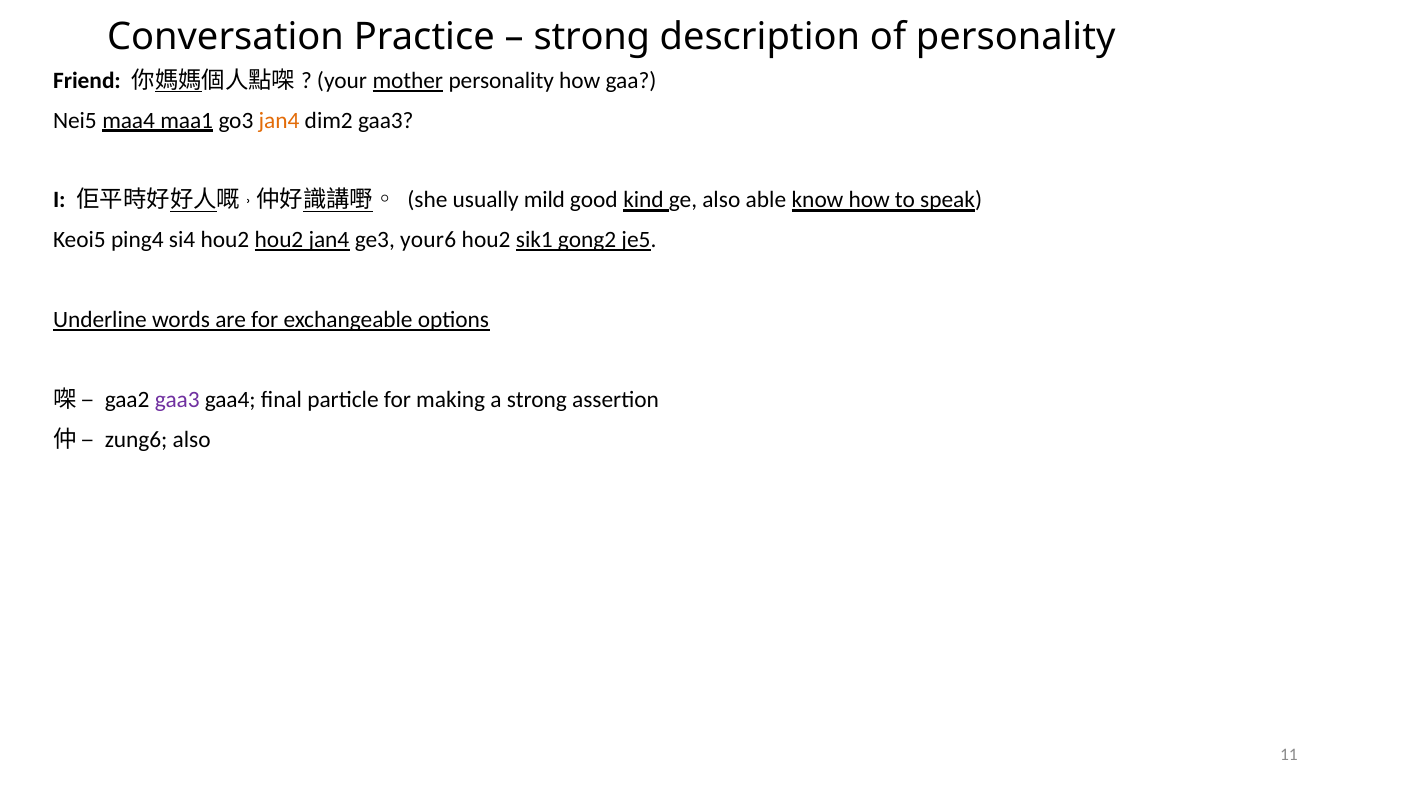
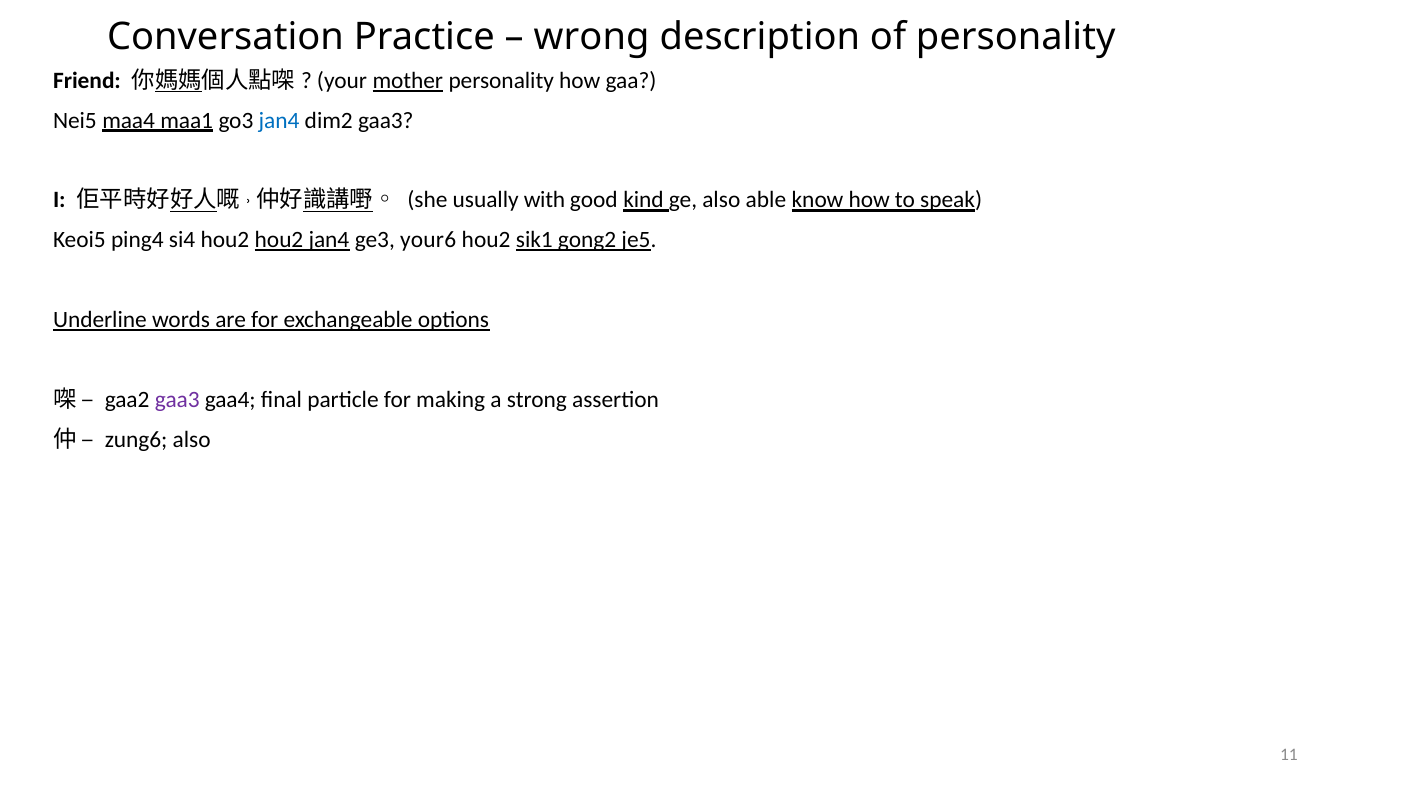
strong: strong -> wrong (592, 37)
jan4 colour: orange -> blue (279, 120)
mild: mild -> with (544, 200)
